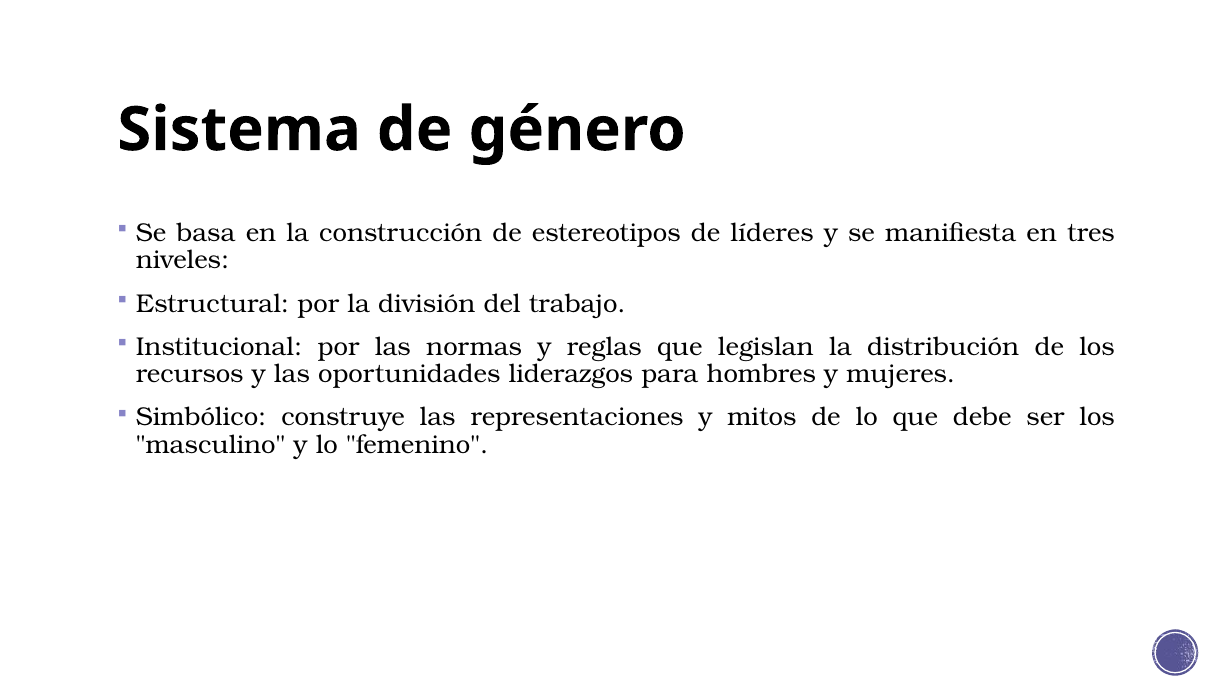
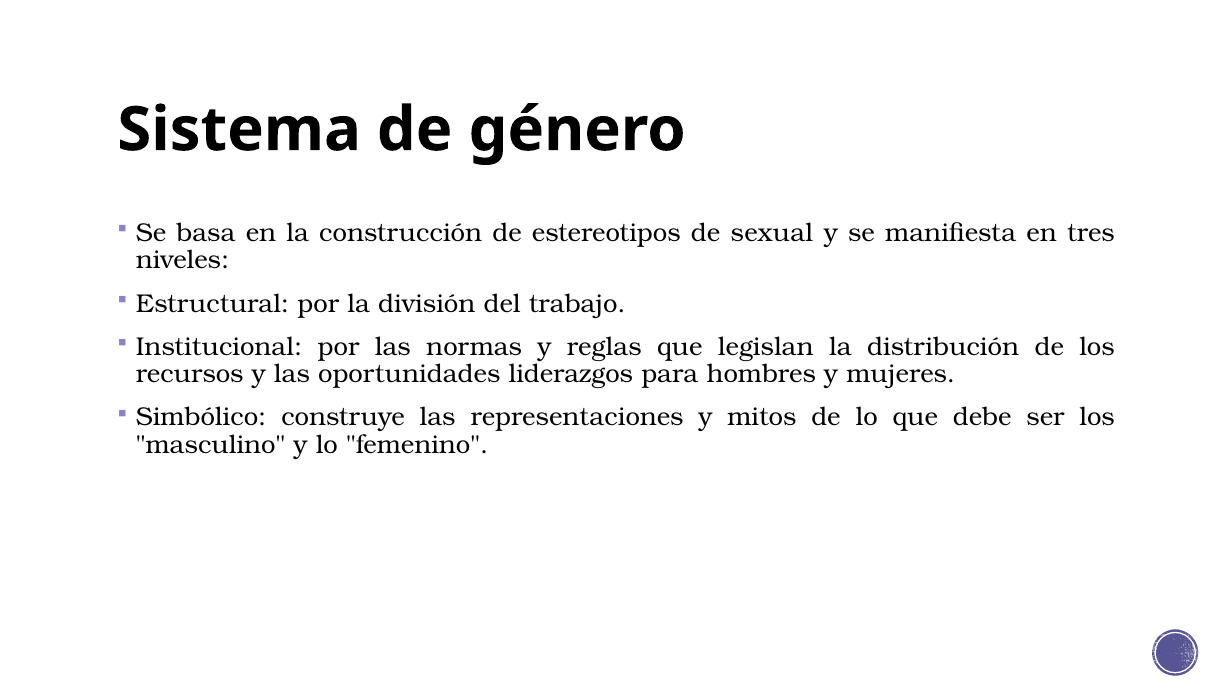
líderes: líderes -> sexual (772, 233)
